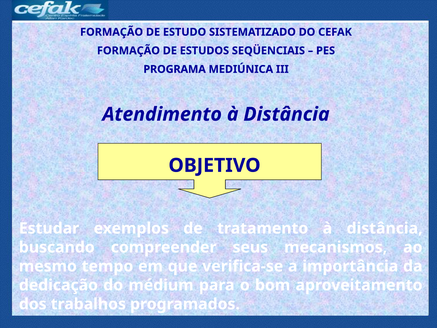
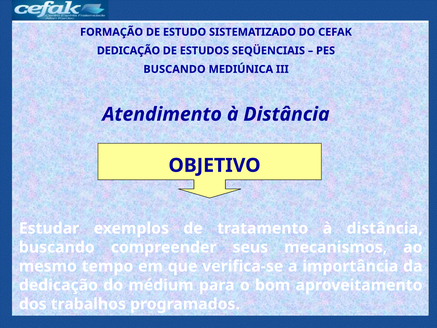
FORMAÇÃO: FORMAÇÃO -> DEDICAÇÃO (129, 51)
PROGRAMA: PROGRAMA -> BUSCANDO (174, 69)
